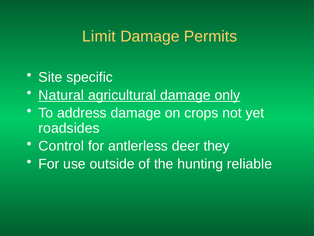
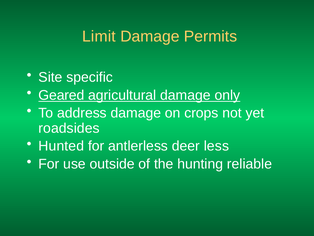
Natural: Natural -> Geared (61, 95)
Control: Control -> Hunted (61, 146)
they: they -> less (216, 146)
